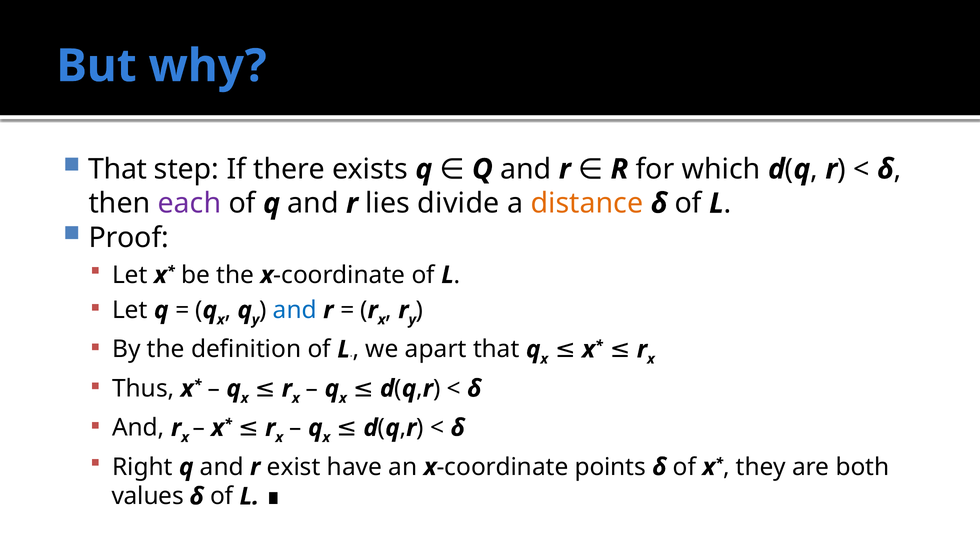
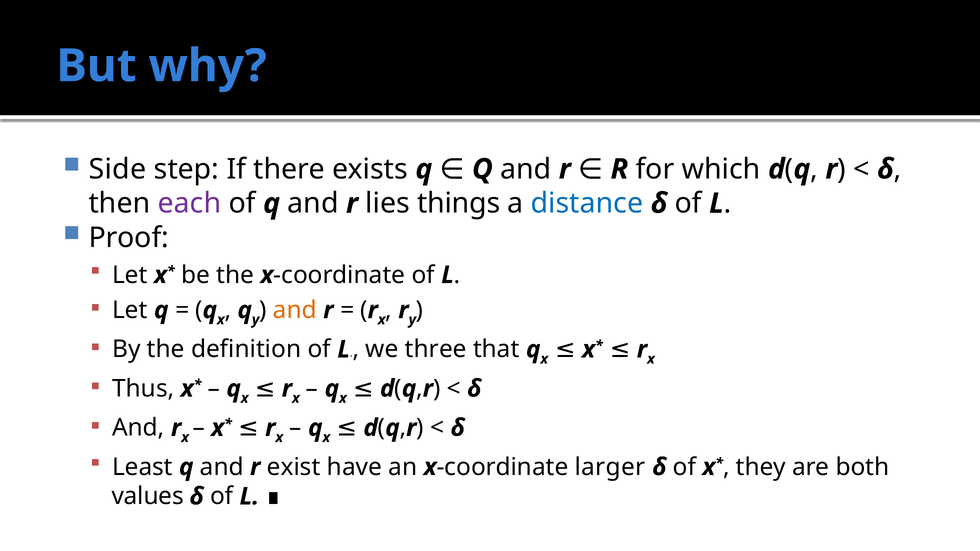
That: That -> Side (117, 169)
divide: divide -> things (459, 204)
distance colour: orange -> blue (587, 204)
and colour: blue -> orange (295, 310)
apart: apart -> three (436, 350)
Right: Right -> Least (142, 467)
points: points -> larger (610, 467)
